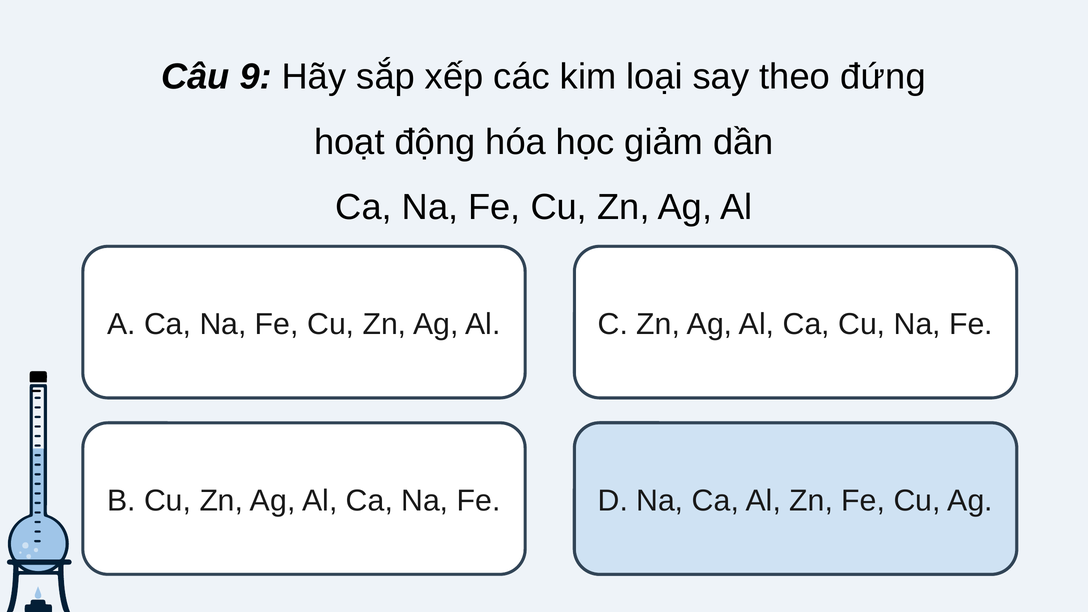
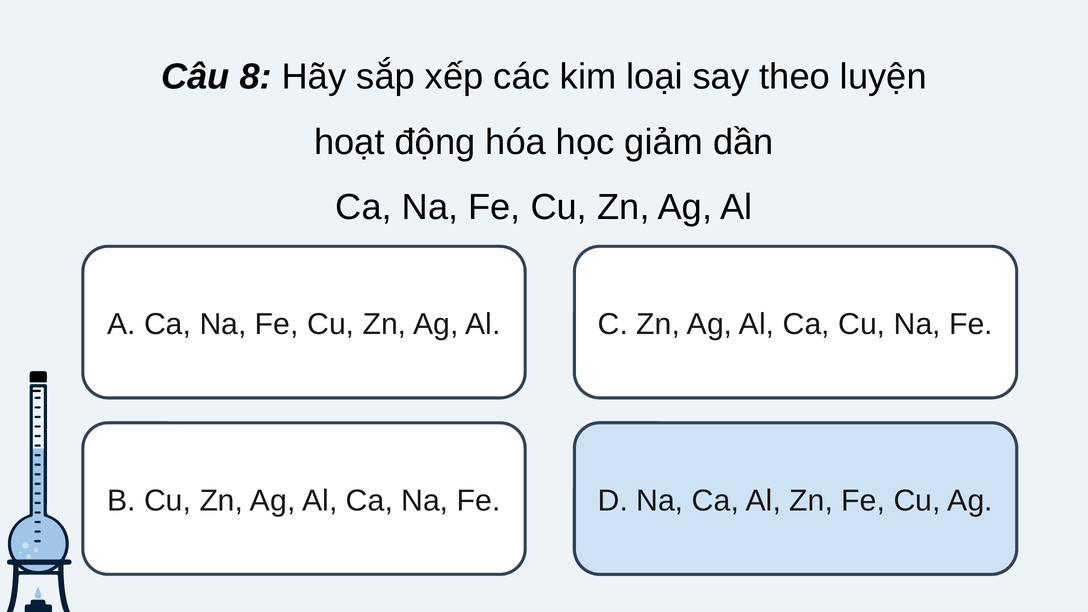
9: 9 -> 8 (256, 77)
đứng: đứng -> luyện (883, 77)
